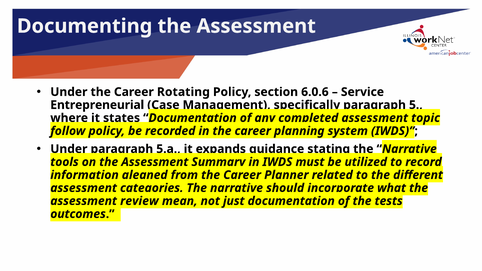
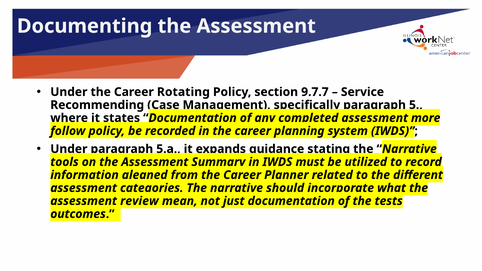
6.0.6: 6.0.6 -> 9.7.7 (315, 92)
Entrepreneurial: Entrepreneurial -> Recommending (97, 105)
topic: topic -> more (426, 118)
